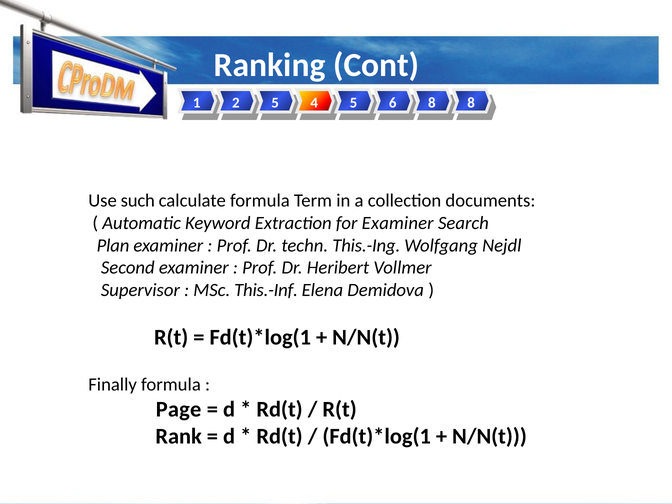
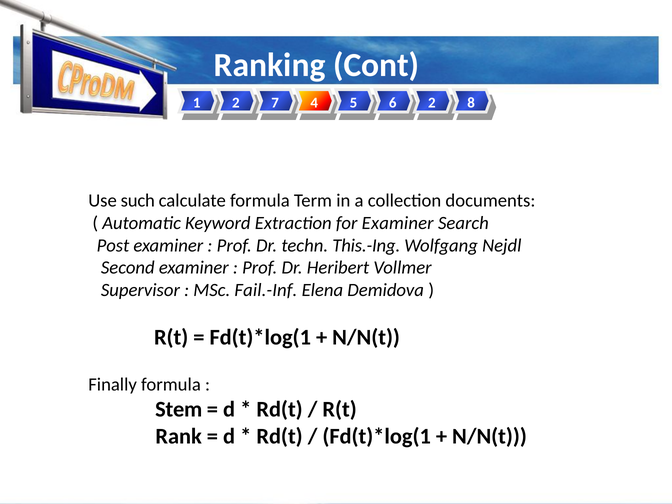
2 5: 5 -> 7 (275, 103)
6 8: 8 -> 2 (432, 103)
Plan: Plan -> Post (113, 245)
This.-Inf: This.-Inf -> Fail.-Inf (266, 290)
Page: Page -> Stem (179, 409)
